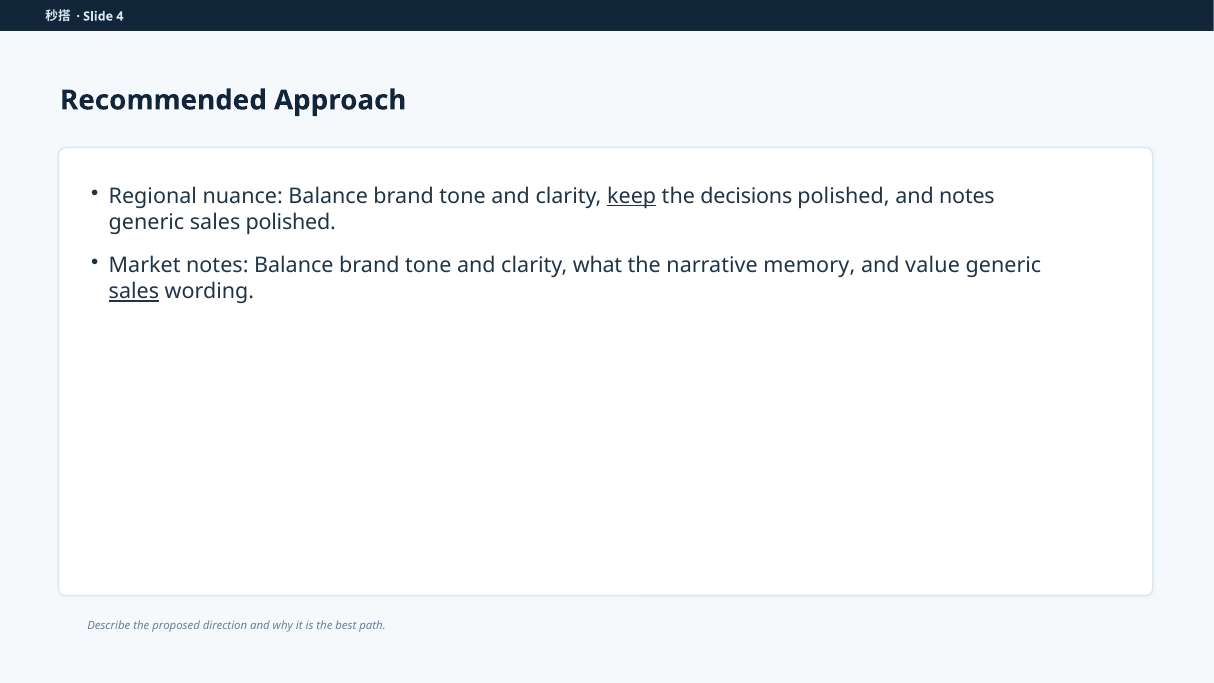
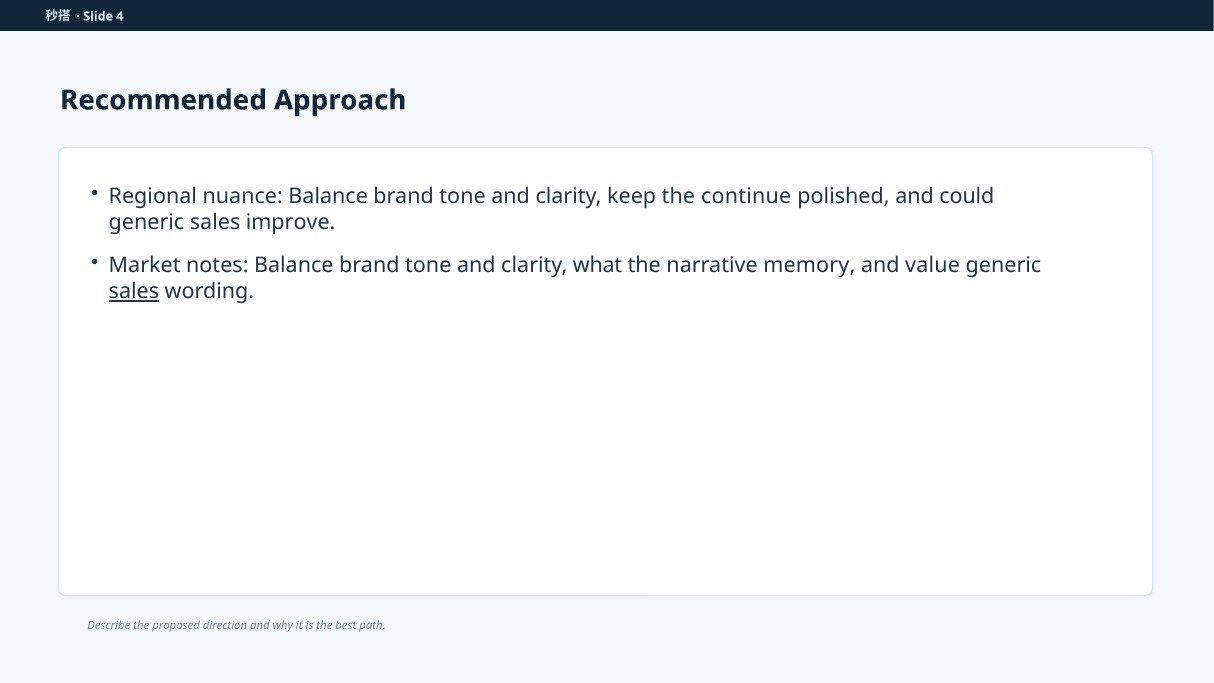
keep underline: present -> none (632, 196)
decisions: decisions -> continue (746, 196)
and notes: notes -> could (967, 196)
sales polished: polished -> improve (291, 222)
